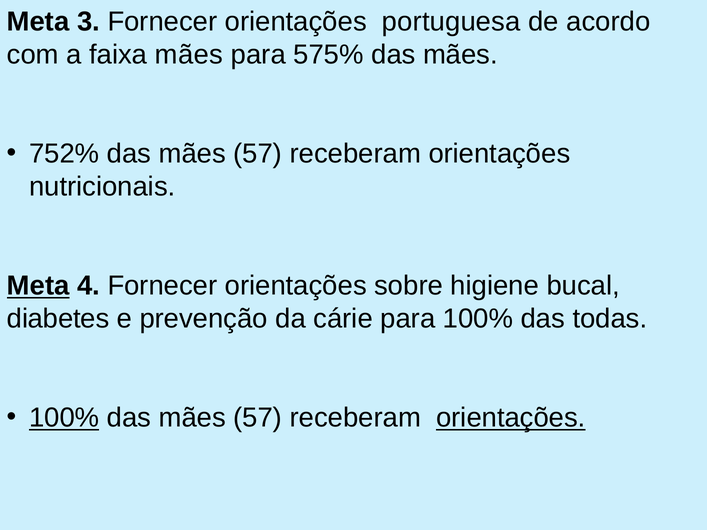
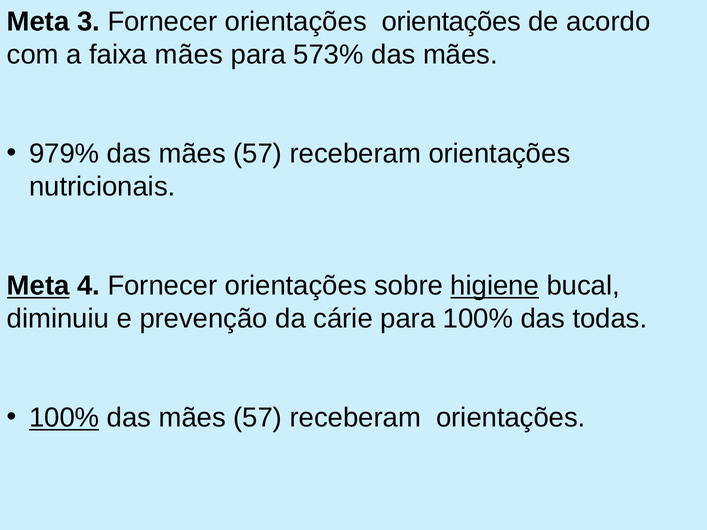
orientações portuguesa: portuguesa -> orientações (451, 22)
575%: 575% -> 573% (329, 55)
752%: 752% -> 979% (64, 154)
higiene underline: none -> present (495, 286)
diabetes: diabetes -> diminuiu (58, 319)
orientações underline: present -> none (511, 418)
